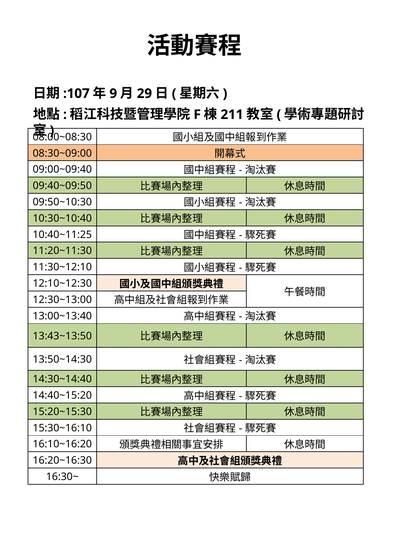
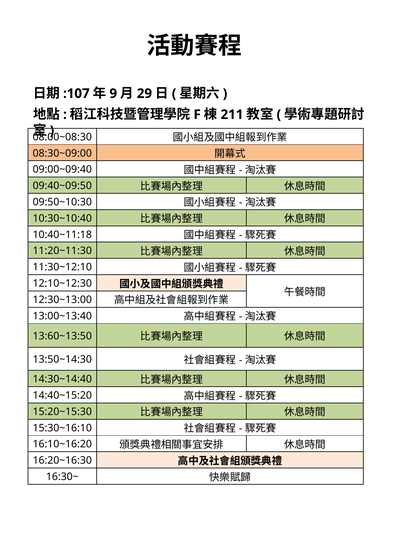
10:40~11:25: 10:40~11:25 -> 10:40~11:18 (62, 235)
13:43~13:50: 13:43~13:50 -> 13:60~13:50 (62, 336)
